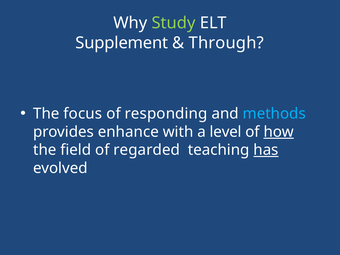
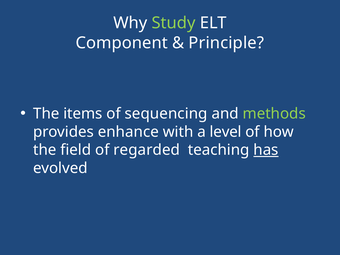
Supplement: Supplement -> Component (122, 43)
Through: Through -> Principle (226, 43)
focus: focus -> items (83, 114)
responding: responding -> sequencing (166, 114)
methods colour: light blue -> light green (274, 114)
how underline: present -> none (279, 132)
